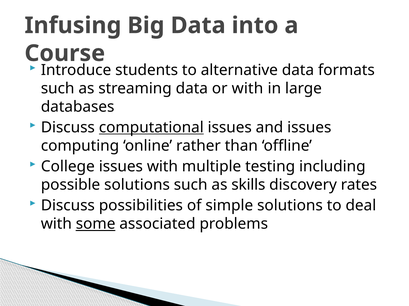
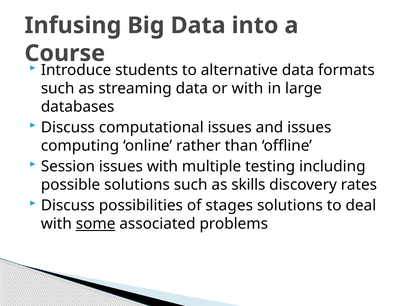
computational underline: present -> none (151, 128)
College: College -> Session (68, 167)
simple: simple -> stages (229, 206)
